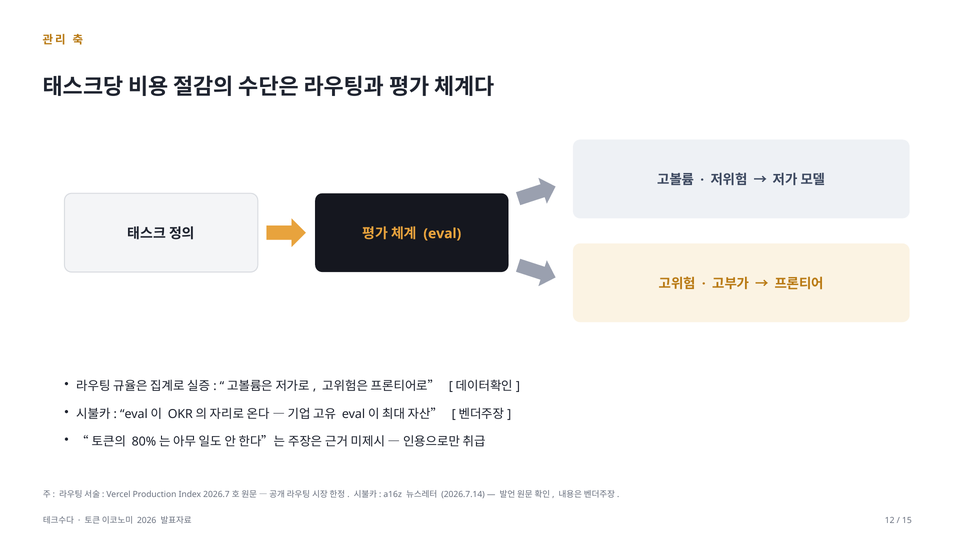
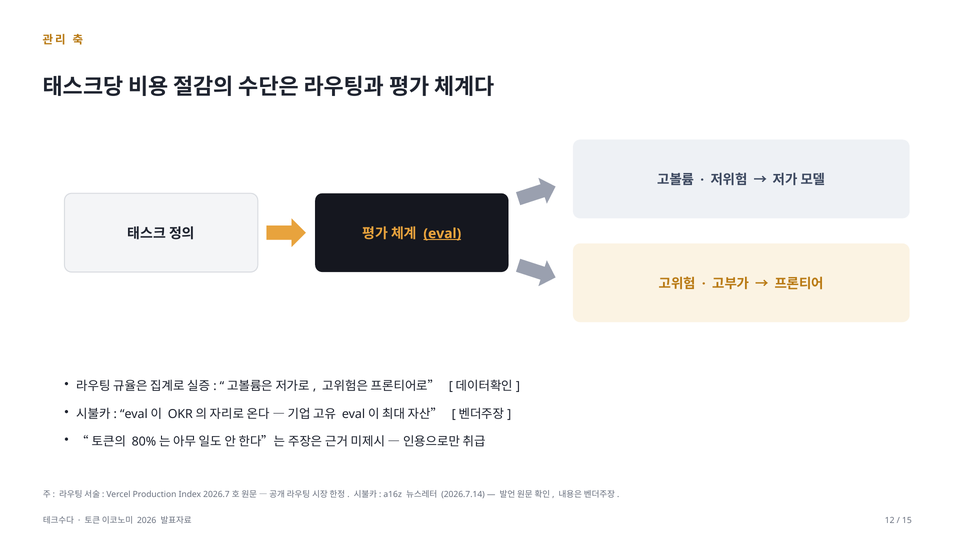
eval underline: none -> present (442, 234)
